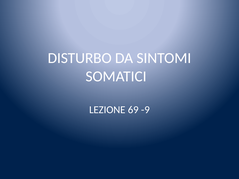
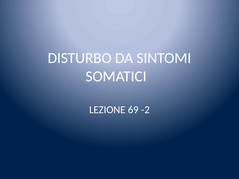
-9: -9 -> -2 (145, 110)
